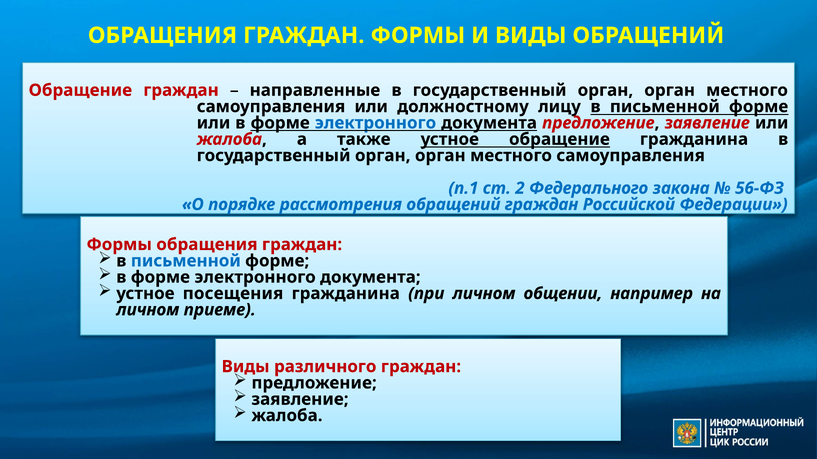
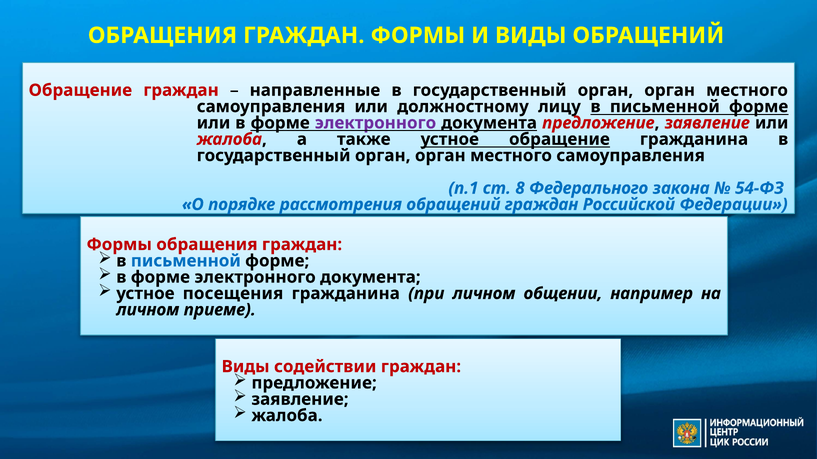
электронного colour: blue -> purple (376, 123)
2: 2 -> 8 (520, 188)
56-ФЗ: 56-ФЗ -> 54-ФЗ (759, 188)
различного: различного -> содействии (325, 367)
